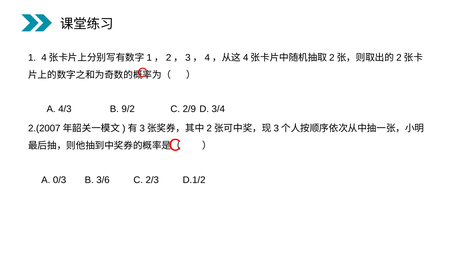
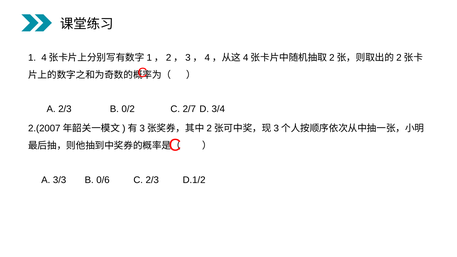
A 4/3: 4/3 -> 2/3 (65, 109)
9/2: 9/2 -> 0/2 (128, 109)
2/9: 2/9 -> 2/7 (189, 109)
0/3: 0/3 -> 3/3 (60, 180)
3/6: 3/6 -> 0/6 (103, 180)
